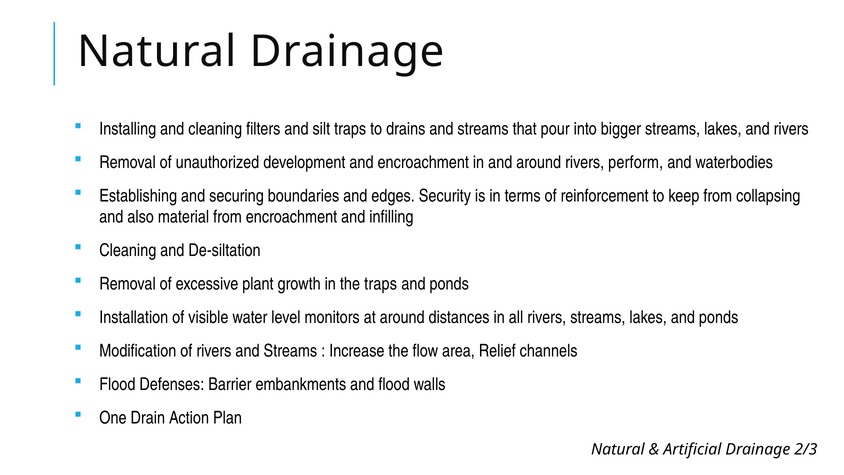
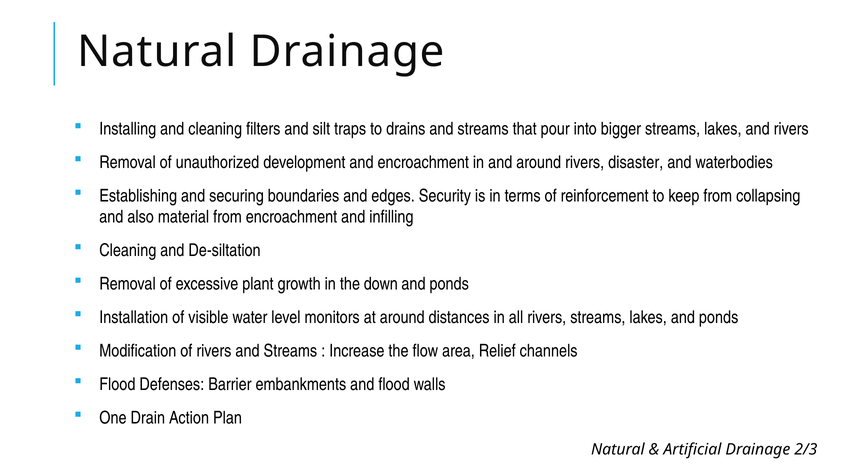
perform: perform -> disaster (636, 162)
the traps: traps -> down (381, 284)
